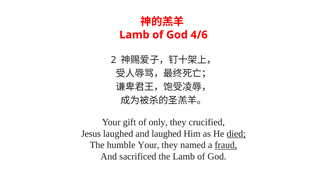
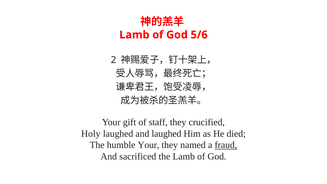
4/6: 4/6 -> 5/6 (199, 35)
only: only -> staff (158, 122)
Jesus: Jesus -> Holy (91, 134)
died underline: present -> none (236, 134)
